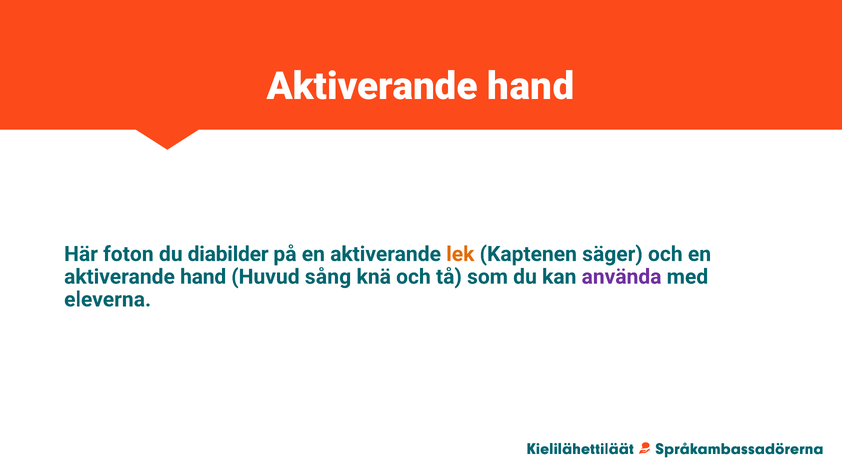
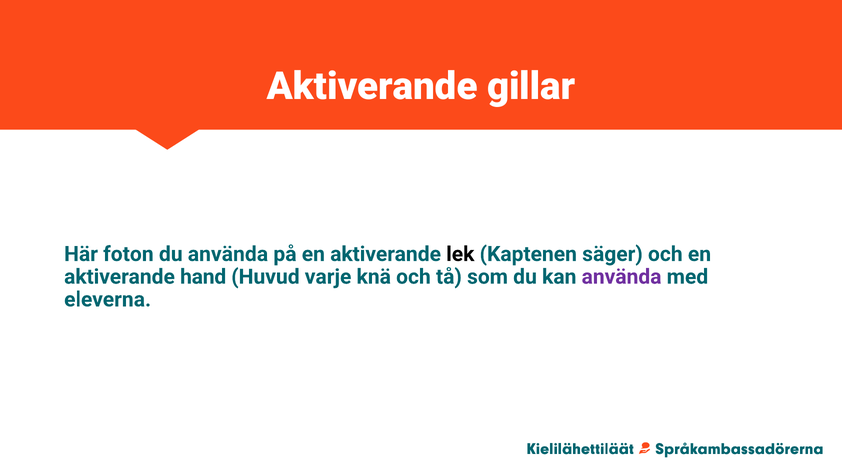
hand: hand -> gillar (531, 87)
du diabilder: diabilder -> använda (228, 254)
lek colour: orange -> black (460, 254)
sång: sång -> varje (328, 277)
